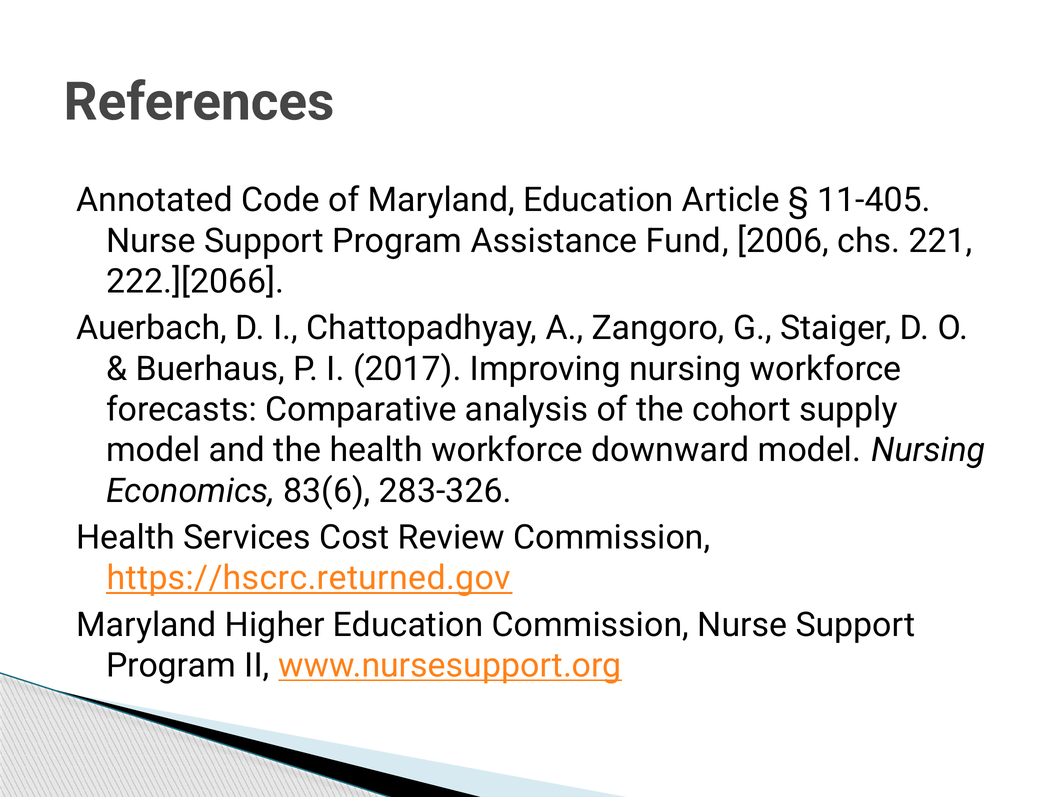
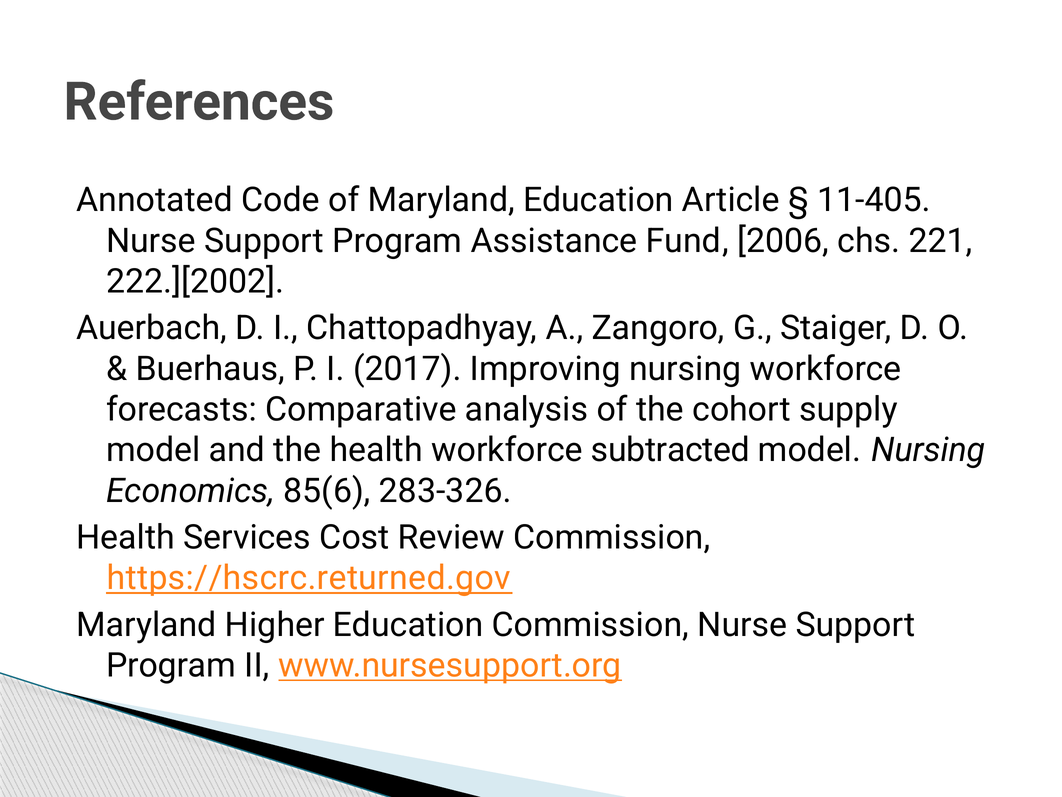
222.][2066: 222.][2066 -> 222.][2002 (195, 281)
downward: downward -> subtracted (670, 450)
83(6: 83(6 -> 85(6 (327, 491)
